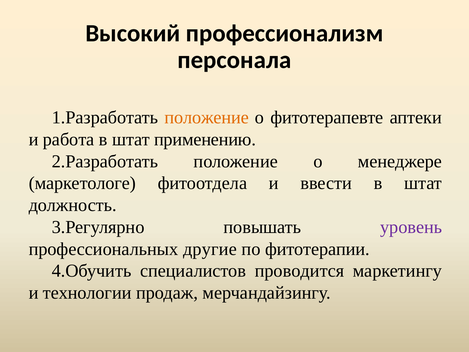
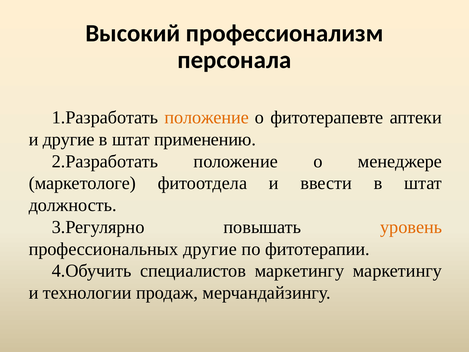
и работа: работа -> другие (69, 139)
уровень colour: purple -> orange (411, 227)
специалистов проводится: проводится -> маркетингу (299, 271)
